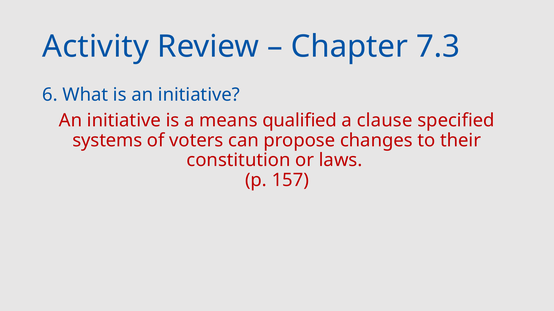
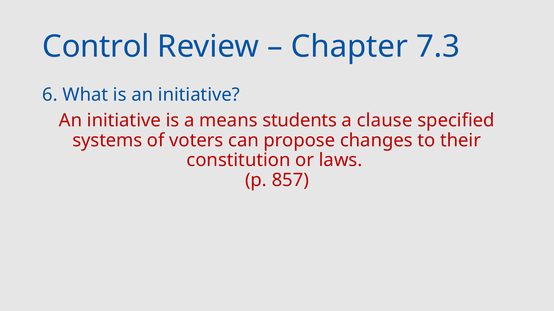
Activity: Activity -> Control (96, 47)
qualified: qualified -> students (300, 121)
157: 157 -> 857 (290, 181)
